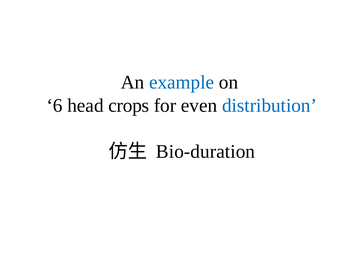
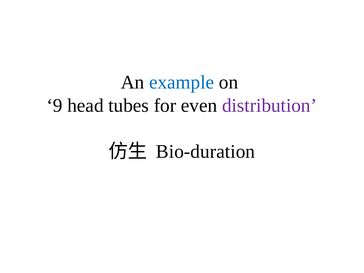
6: 6 -> 9 (55, 105)
crops: crops -> tubes (129, 105)
distribution colour: blue -> purple (270, 105)
